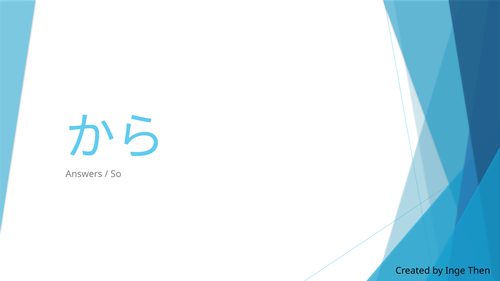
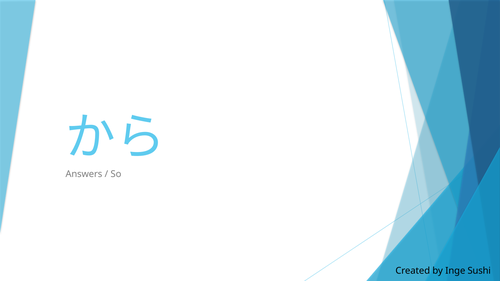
Then: Then -> Sushi (479, 271)
